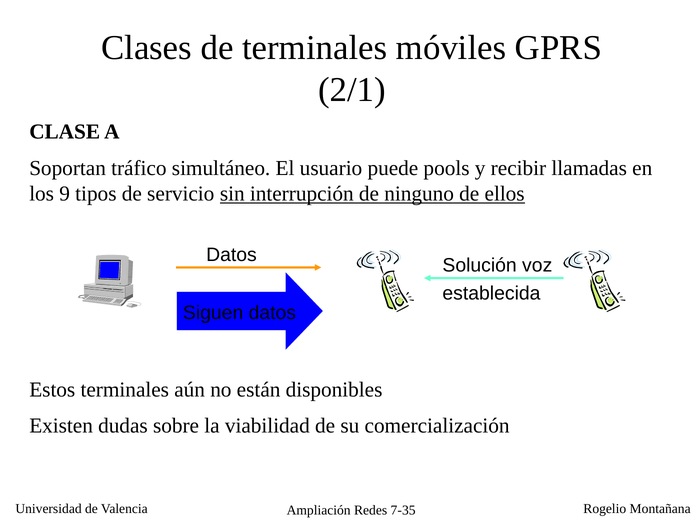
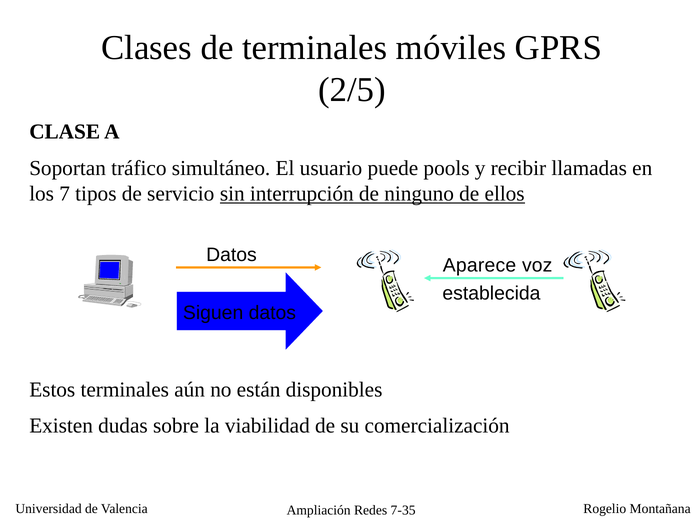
2/1: 2/1 -> 2/5 (352, 90)
9: 9 -> 7 (65, 194)
Solución: Solución -> Aparece (480, 265)
